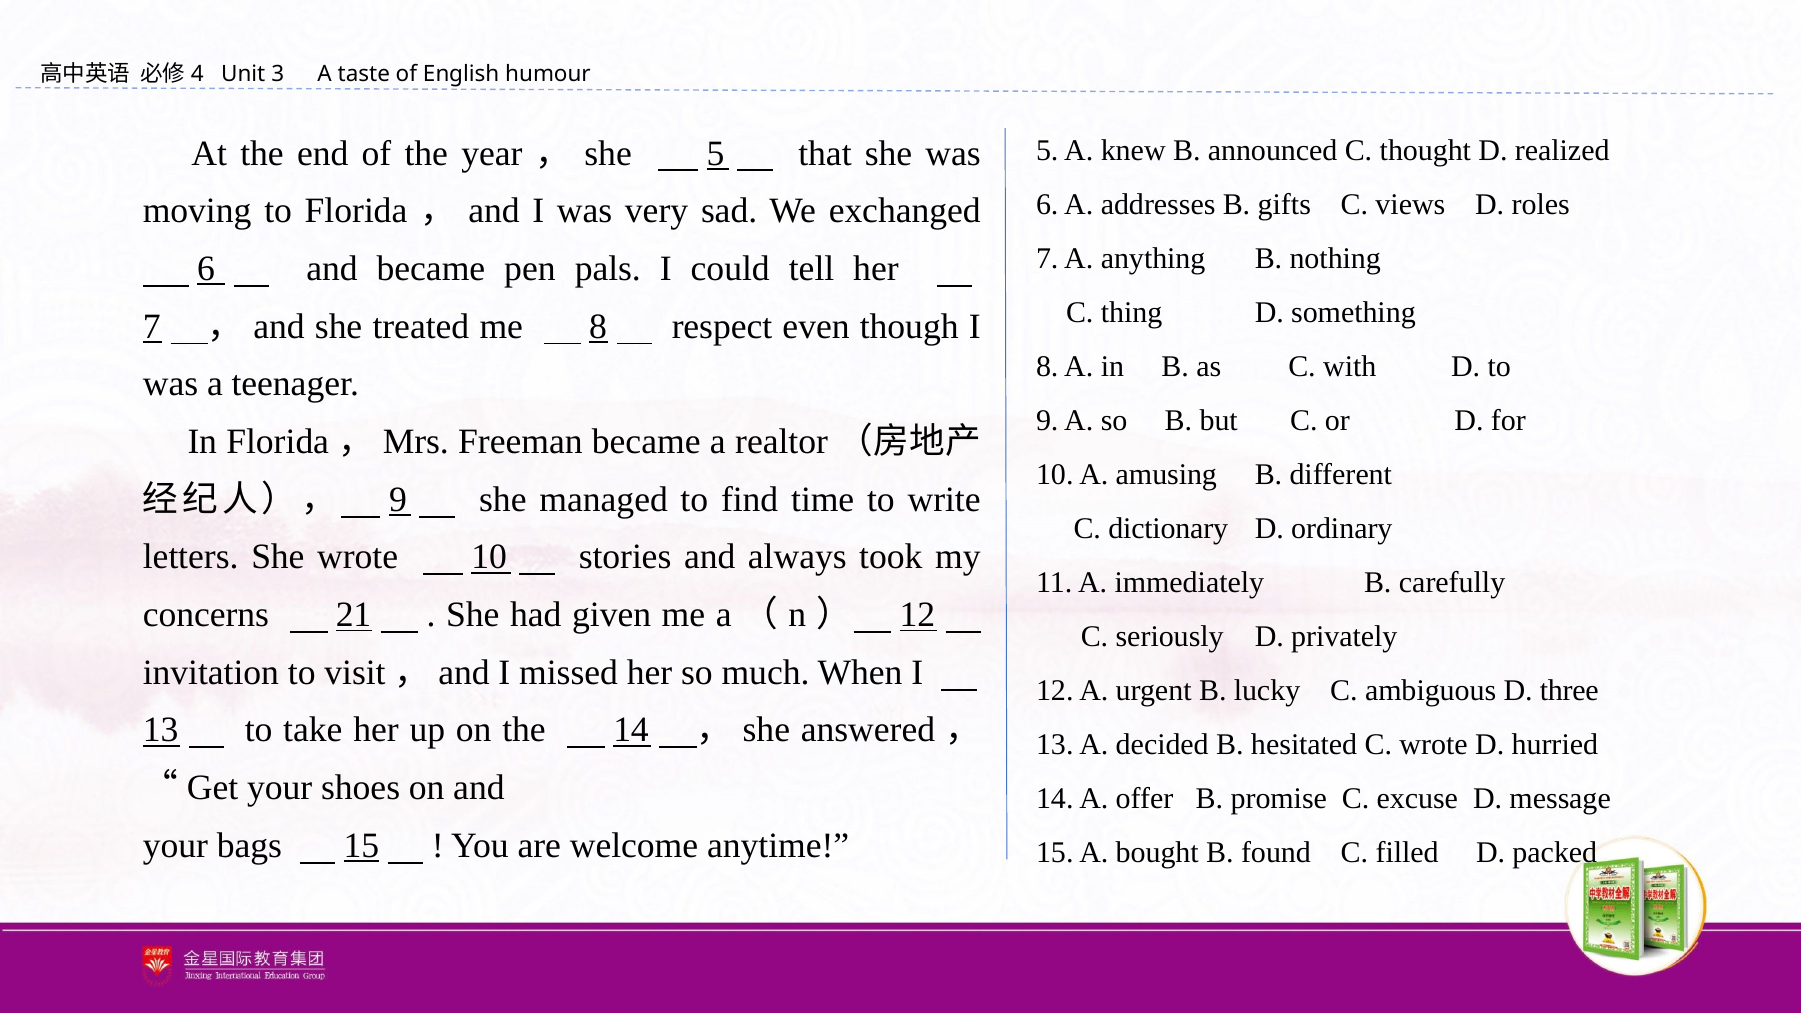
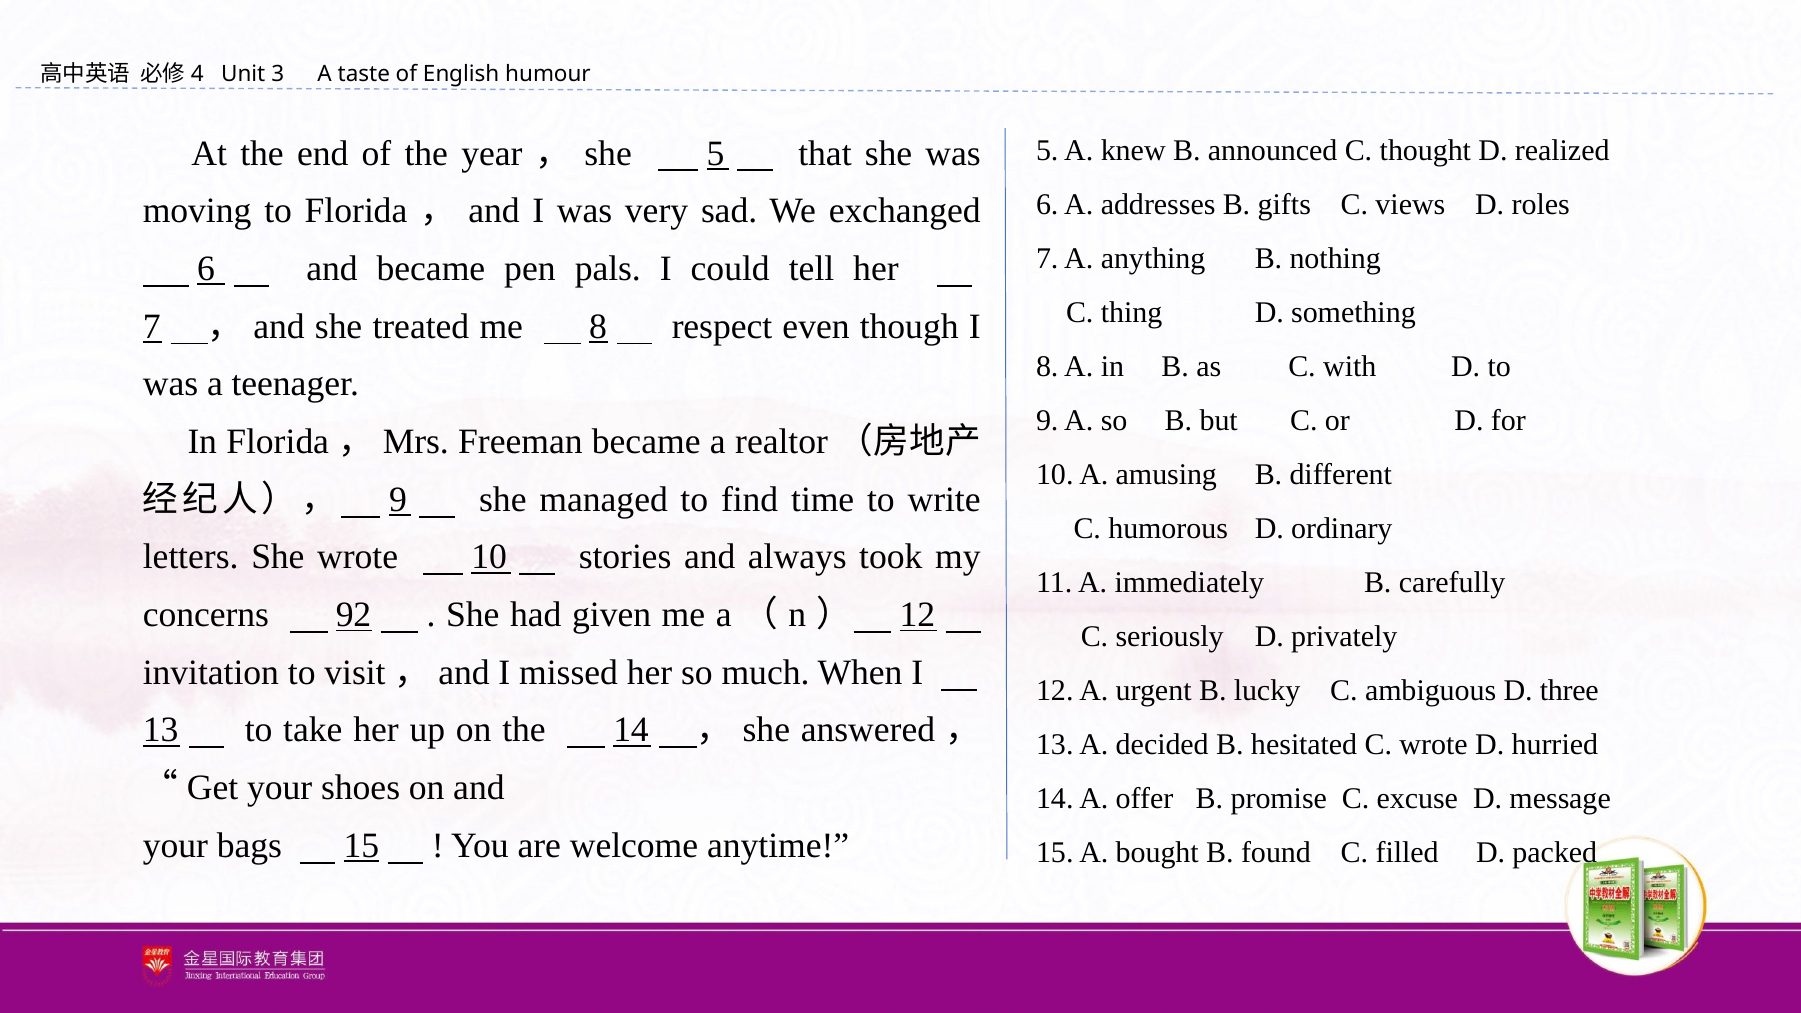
dictionary: dictionary -> humorous (1168, 529)
21: 21 -> 92 (353, 615)
